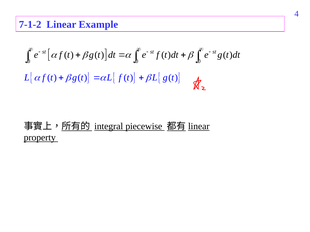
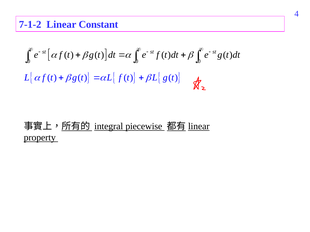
Example: Example -> Constant (98, 25)
